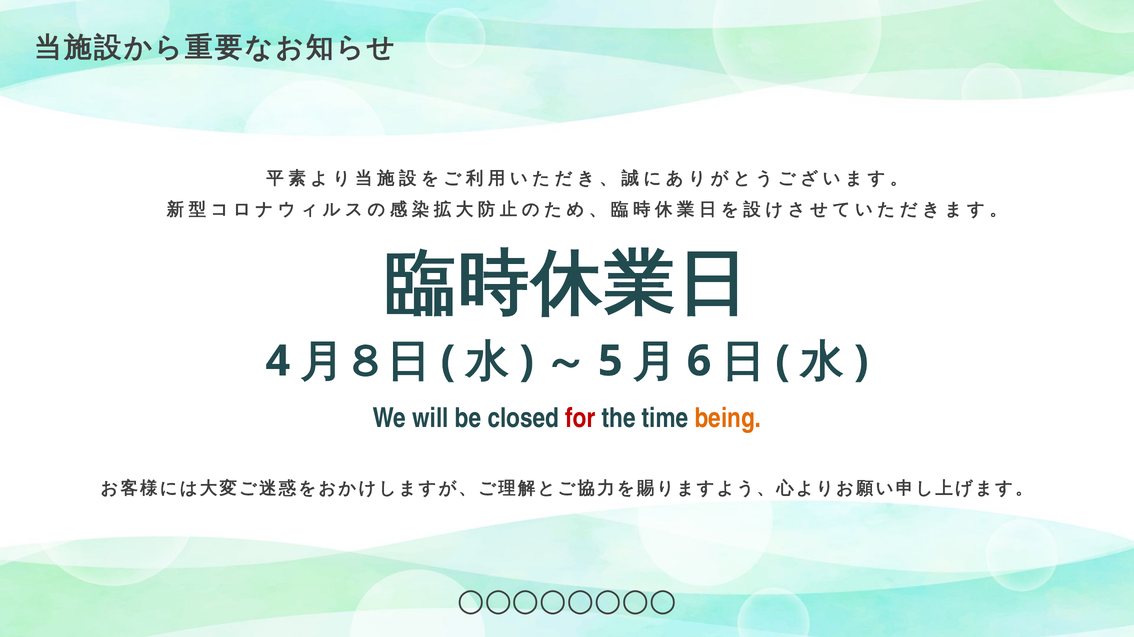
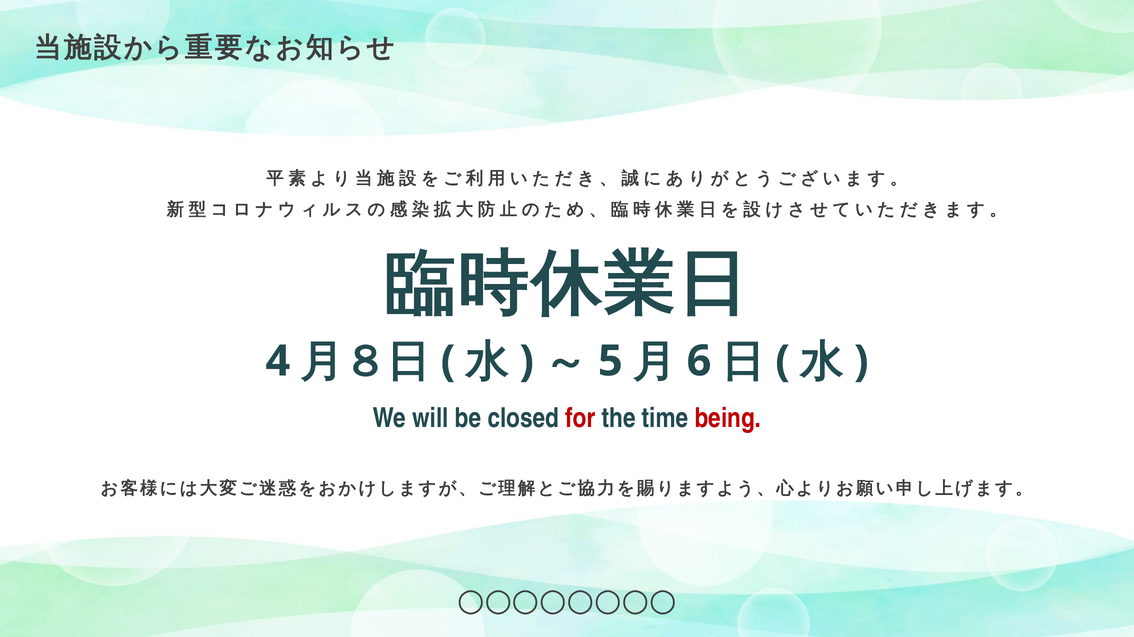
being colour: orange -> red (728, 418)
